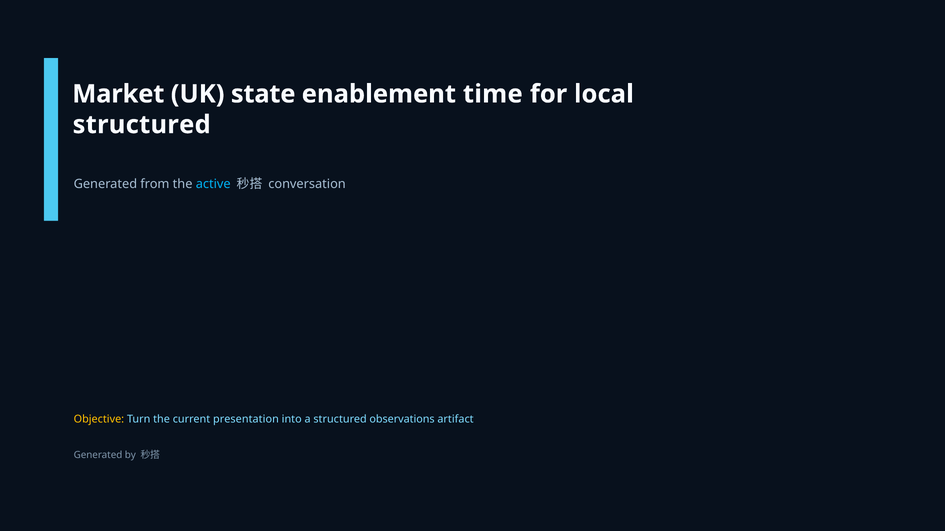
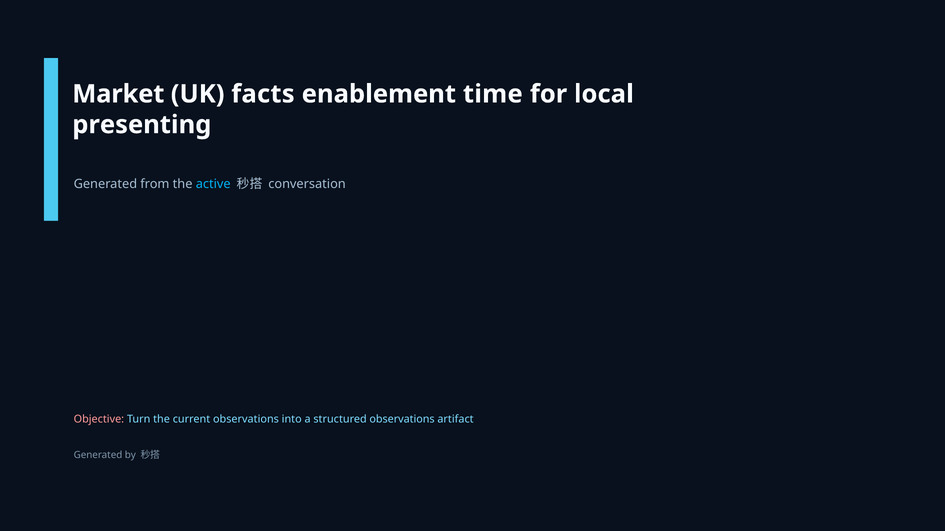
state: state -> facts (263, 94)
structured: structured -> presenting (142, 125)
Objective colour: yellow -> pink (99, 420)
current presentation: presentation -> observations (246, 420)
